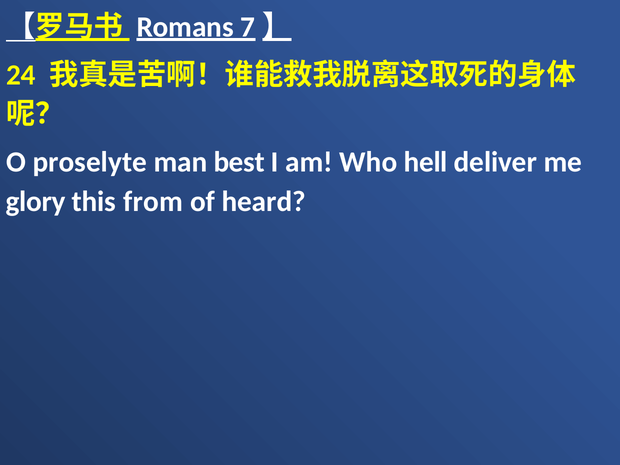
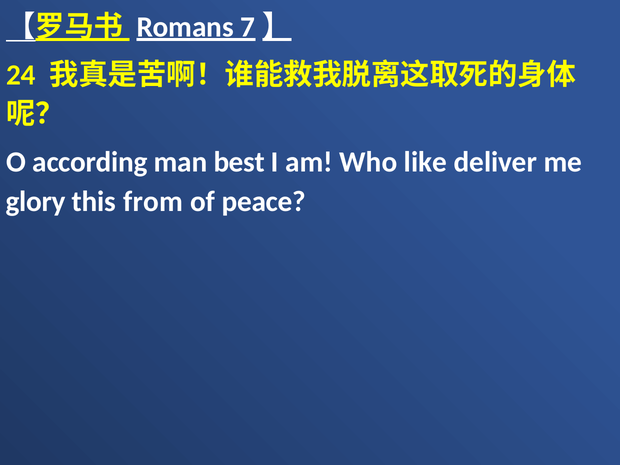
proselyte: proselyte -> according (90, 162)
hell: hell -> like (425, 162)
heard: heard -> peace (264, 201)
